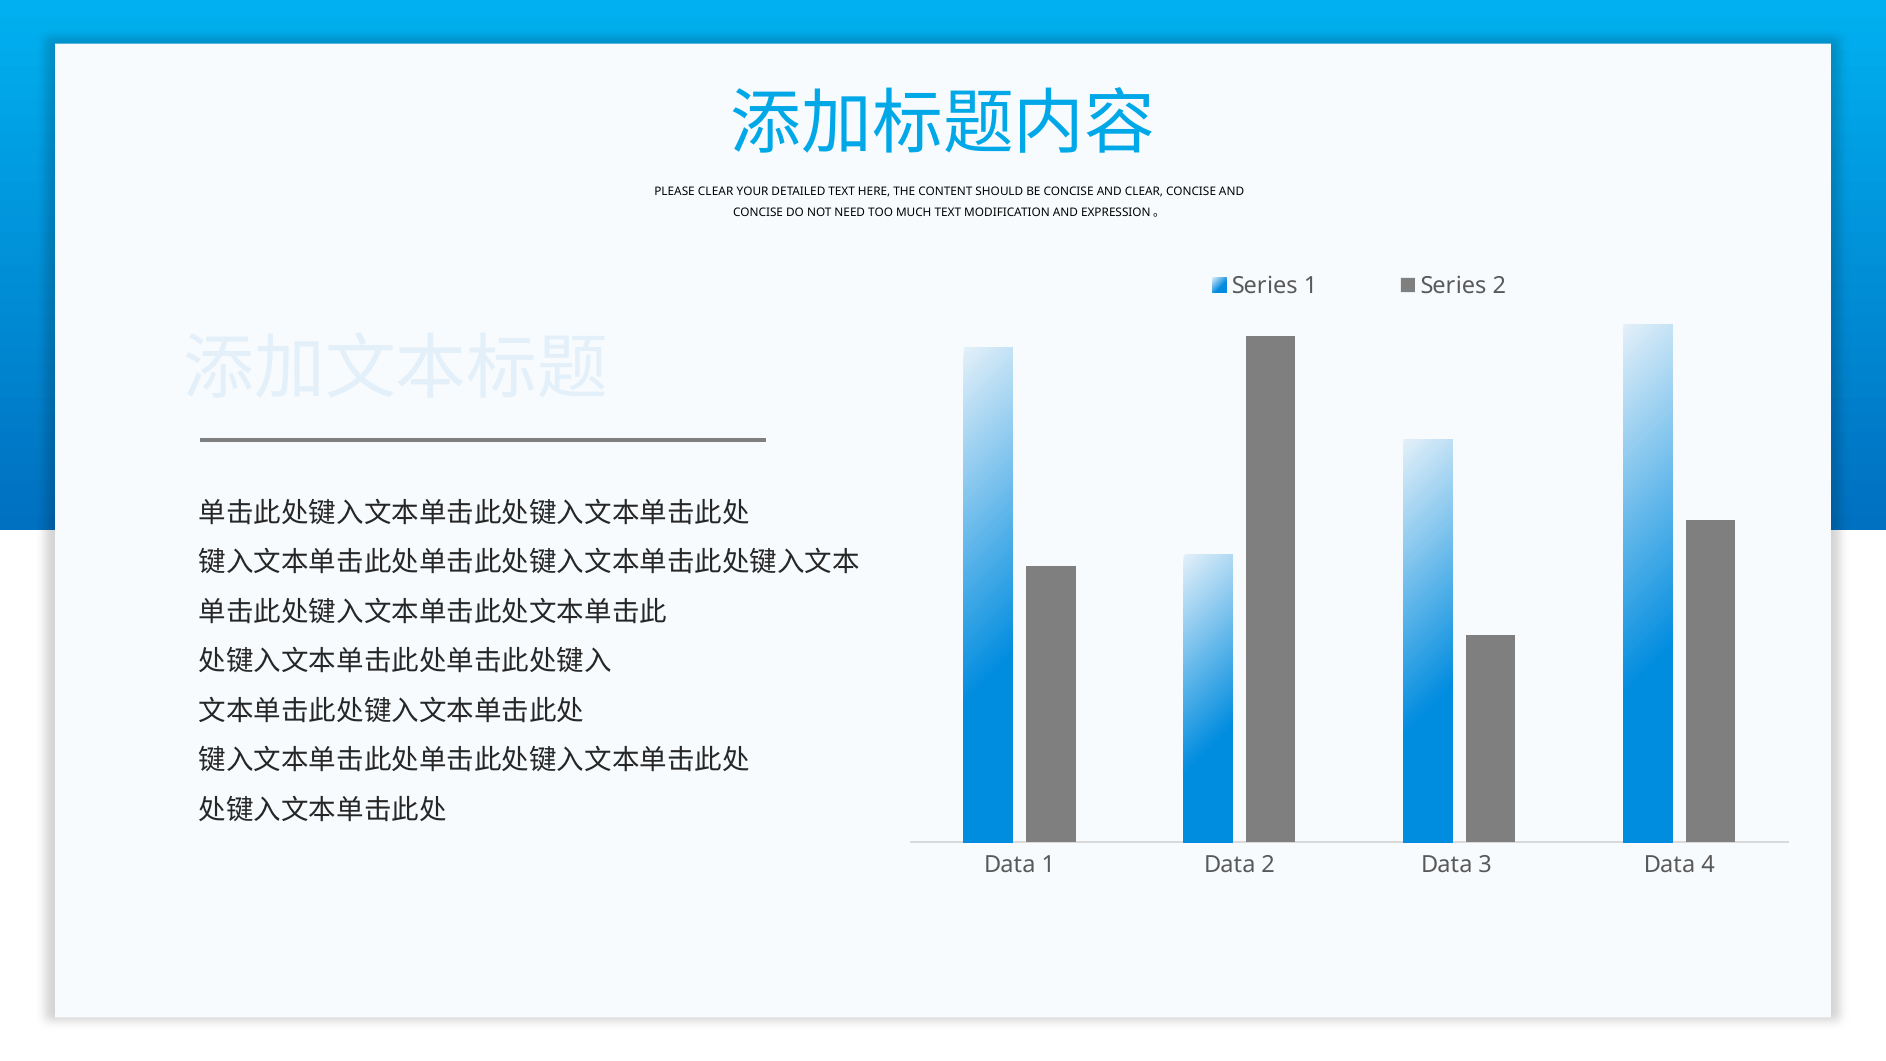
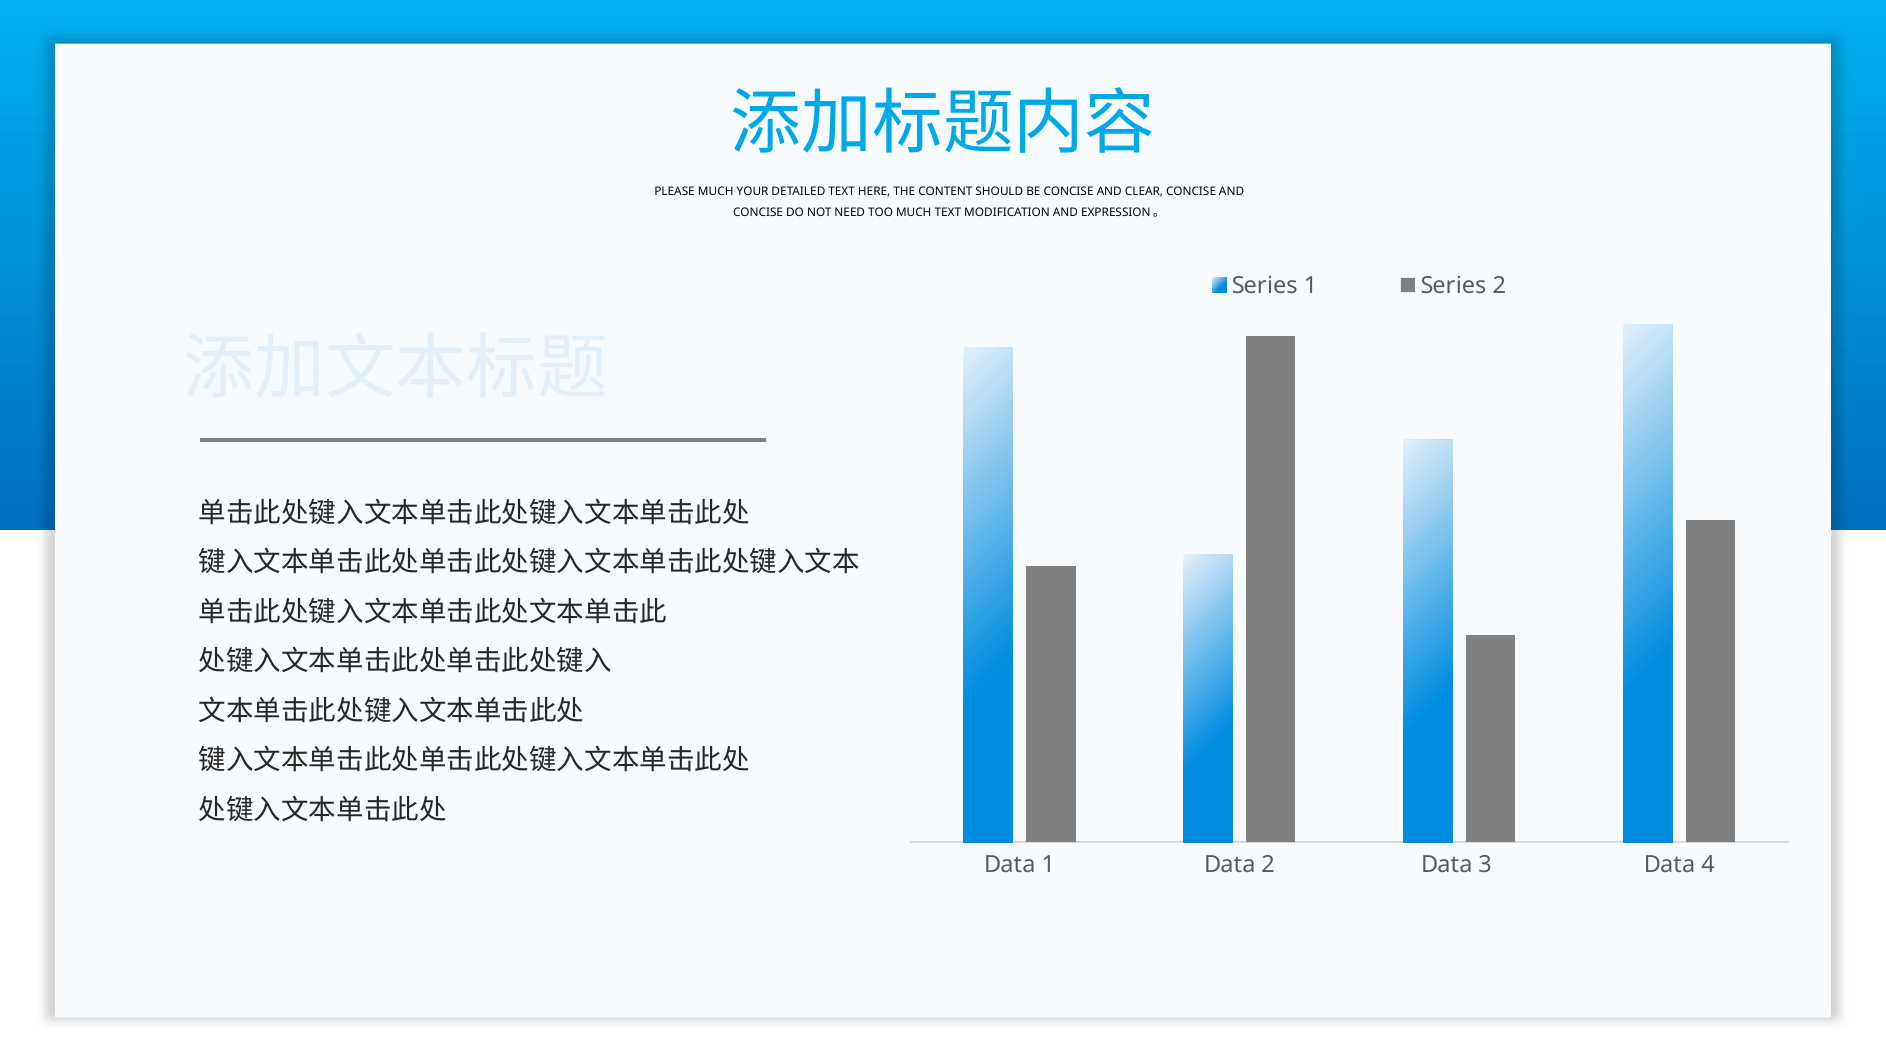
PLEASE CLEAR: CLEAR -> MUCH (716, 192)
